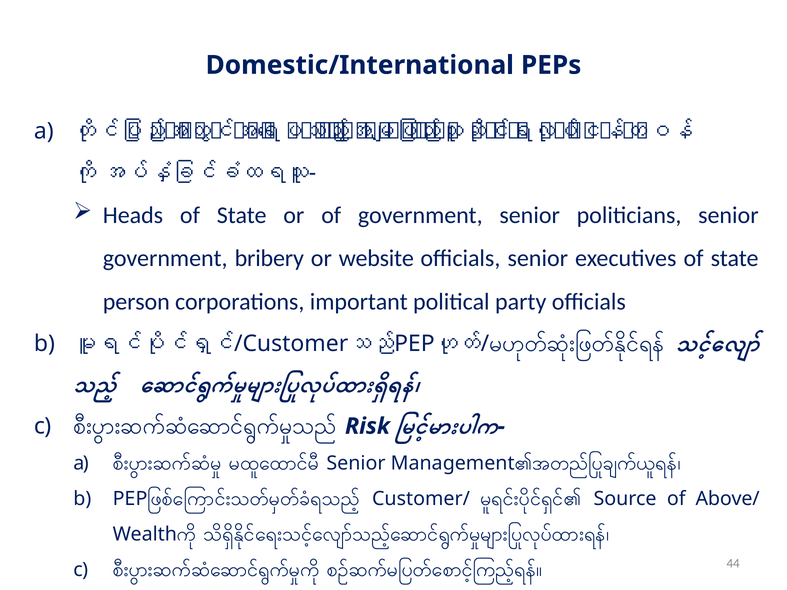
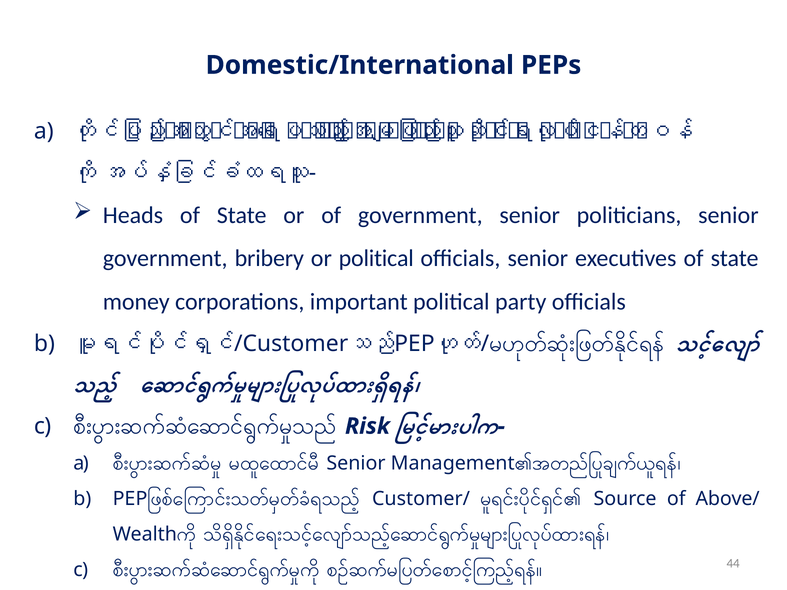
or website: website -> political (376, 259)
person: person -> money (136, 302)
